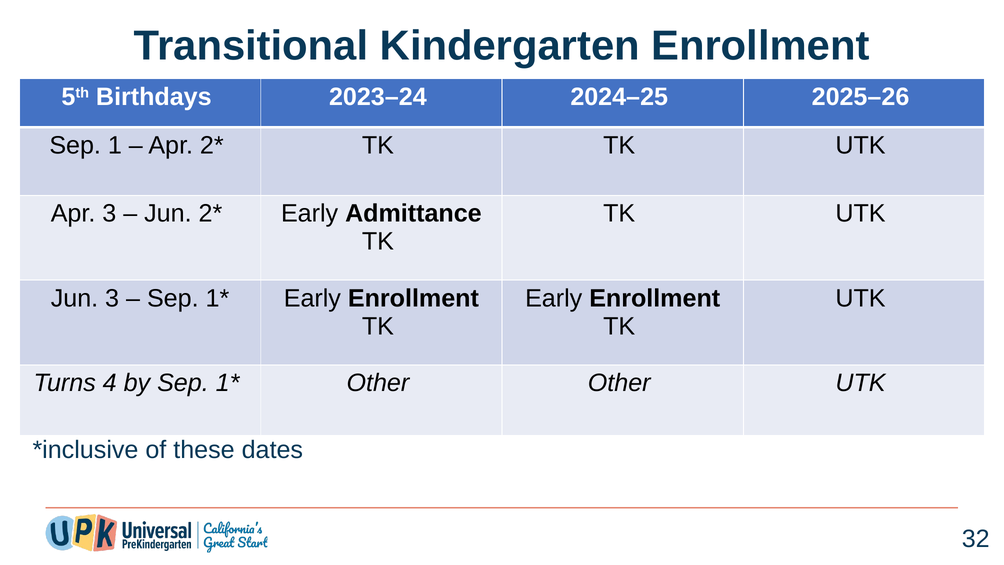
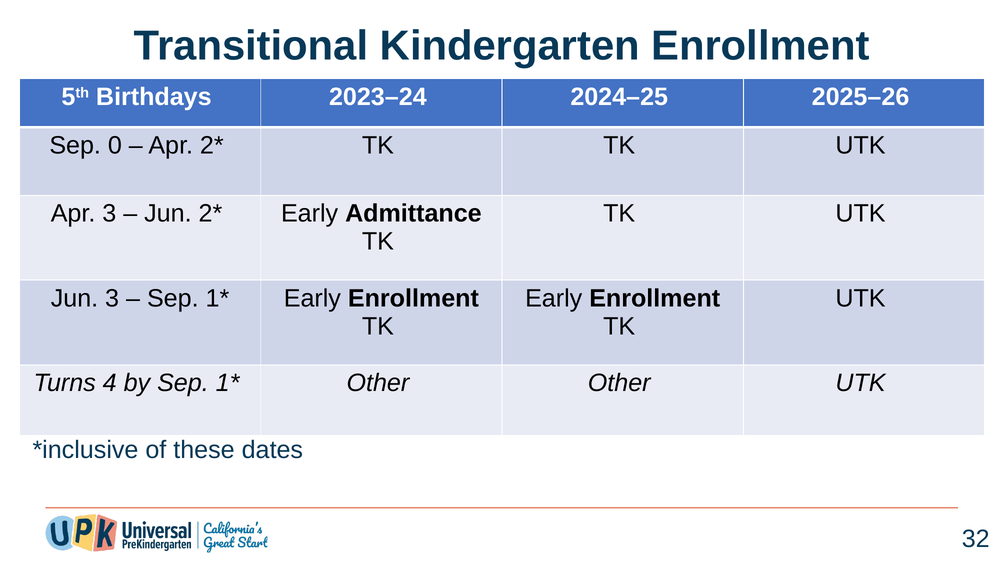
1: 1 -> 0 (115, 145)
